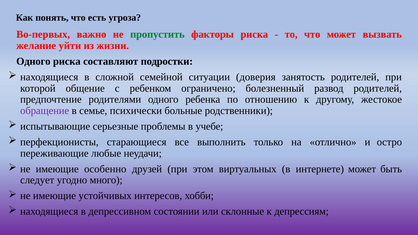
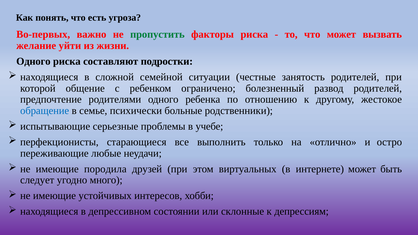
доверия: доверия -> честные (256, 77)
обращение colour: purple -> blue (45, 111)
особенно: особенно -> породила (105, 169)
